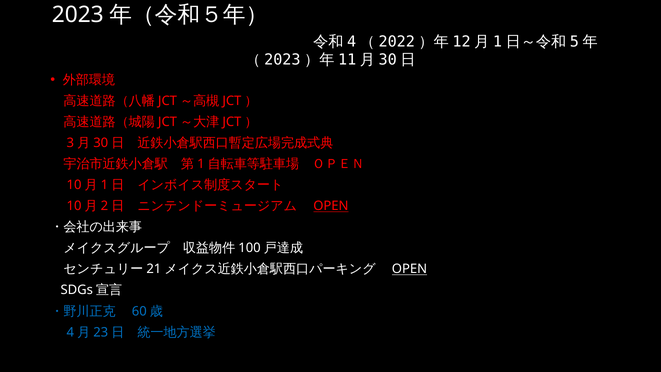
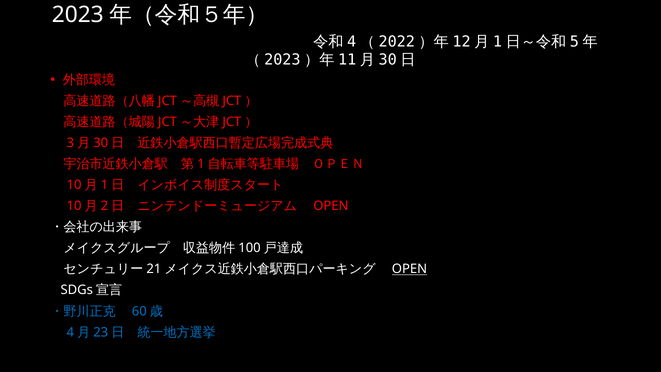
OPEN underline: present -> none (331, 206)
